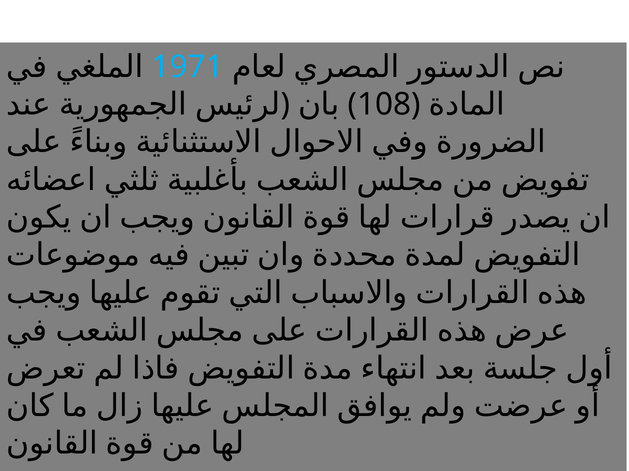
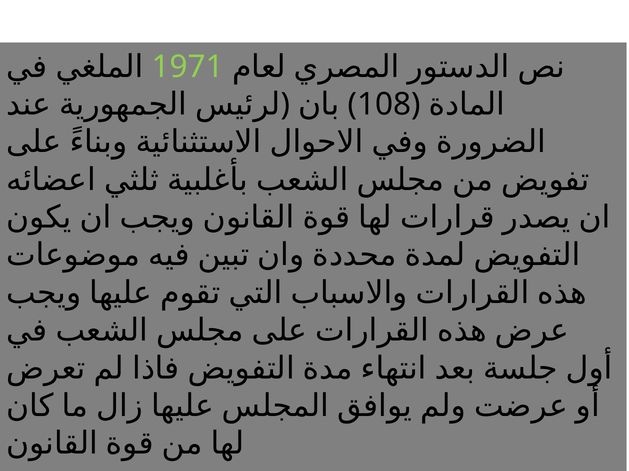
1971 colour: light blue -> light green (188, 67)
